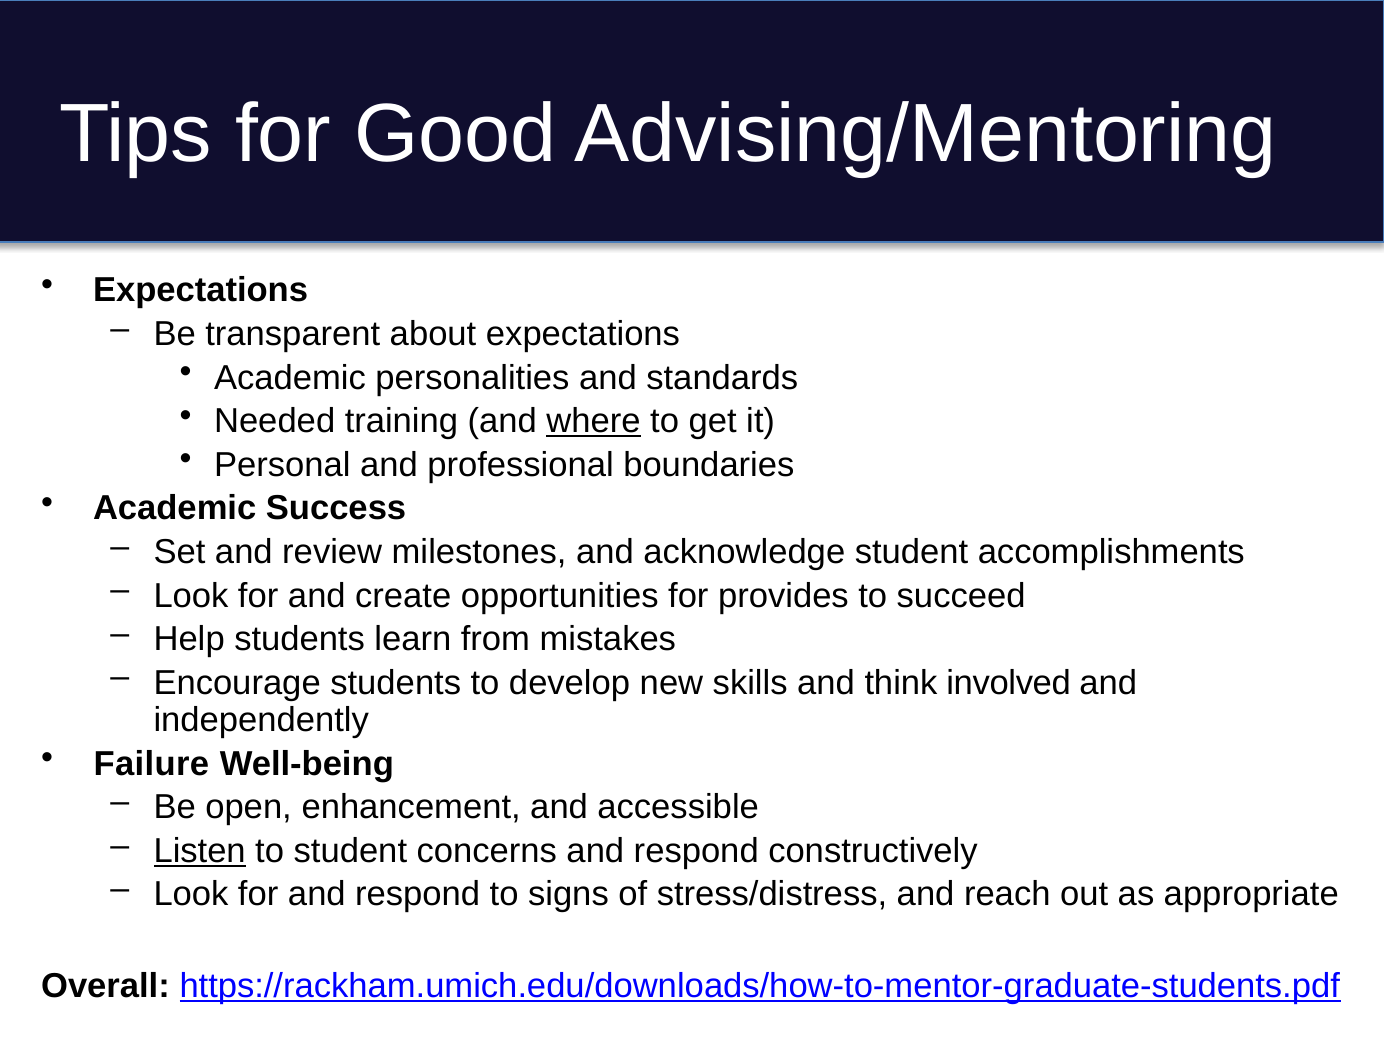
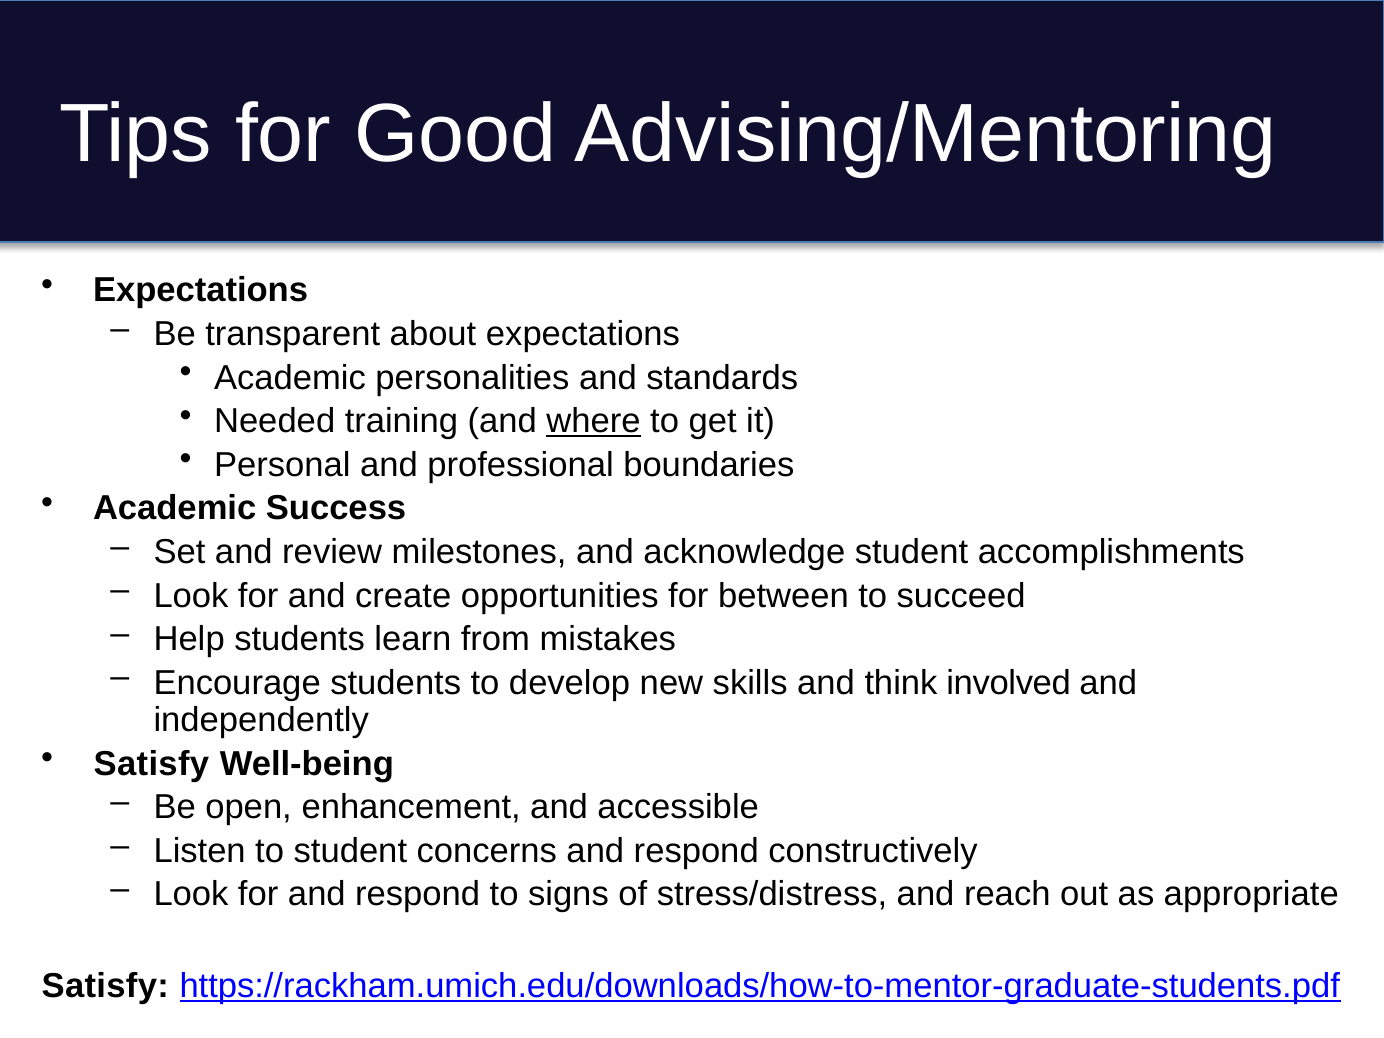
provides: provides -> between (783, 596)
Failure: Failure -> Satisfy (151, 764)
Listen underline: present -> none (200, 851)
Overall: Overall -> Satisfy (105, 986)
